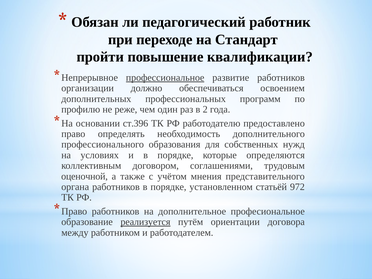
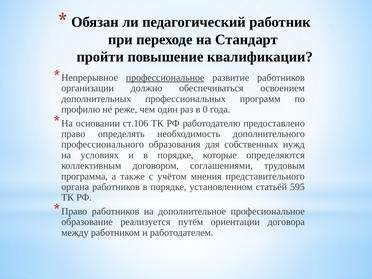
2: 2 -> 0 (205, 109)
ст.396: ст.396 -> ст.106 (136, 123)
оценочной: оценочной -> программа (84, 176)
972: 972 -> 595 (297, 187)
реализуется underline: present -> none (145, 222)
